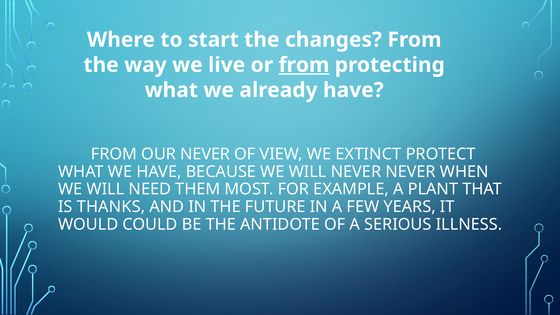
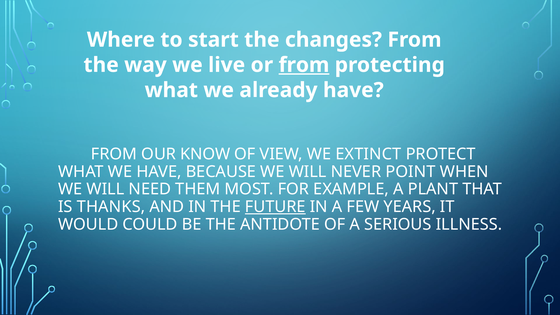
OUR NEVER: NEVER -> KNOW (205, 154)
NEVER NEVER: NEVER -> POINT (410, 172)
FUTURE underline: none -> present (275, 207)
